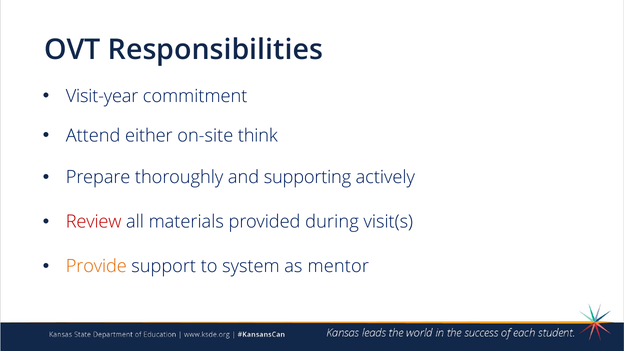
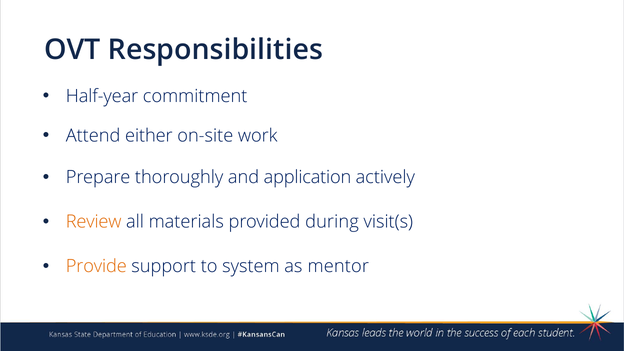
Visit-year: Visit-year -> Half-year (102, 96)
think: think -> work (258, 135)
supporting: supporting -> application (307, 177)
Review colour: red -> orange (94, 222)
